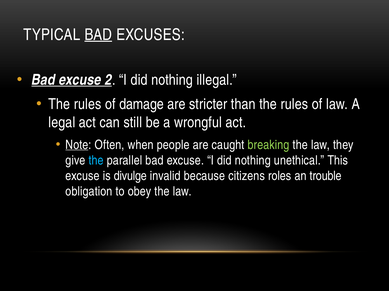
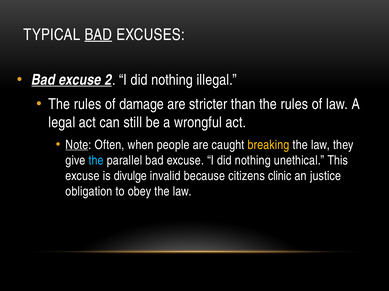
breaking colour: light green -> yellow (268, 145)
roles: roles -> clinic (280, 176)
trouble: trouble -> justice (325, 176)
